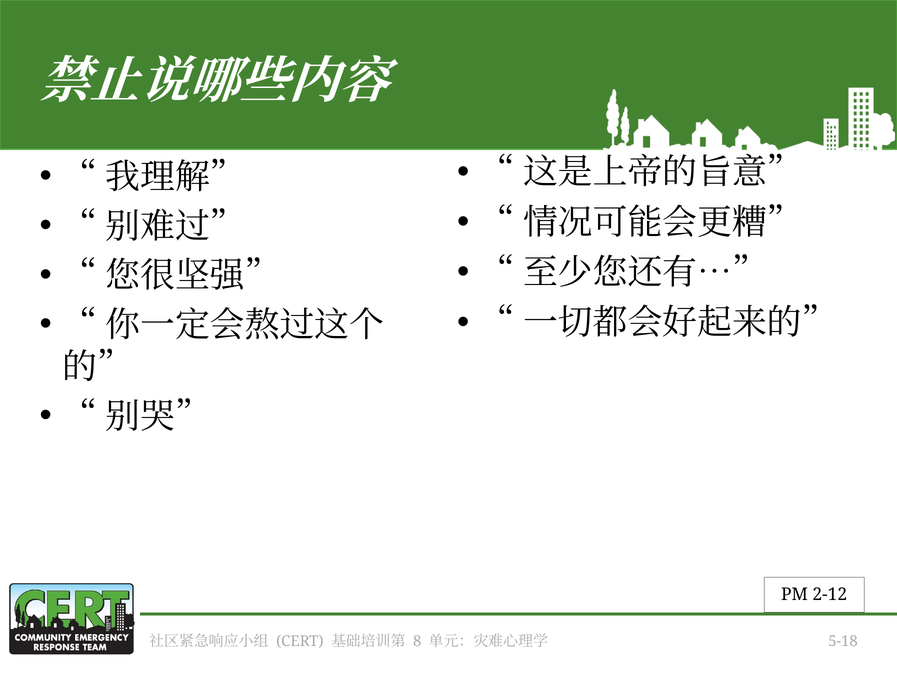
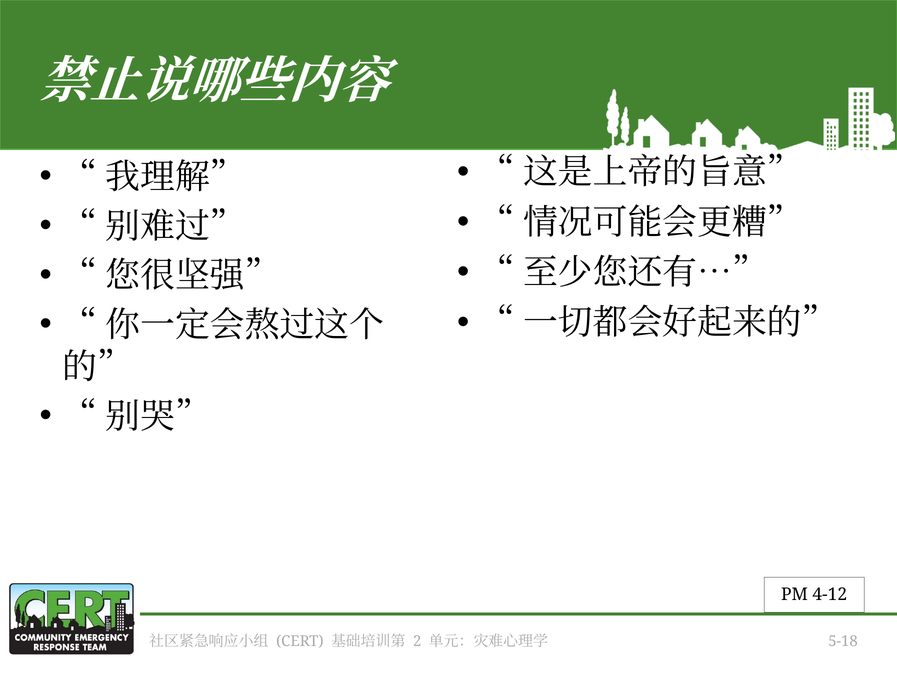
2-12: 2-12 -> 4-12 (830, 594)
8: 8 -> 2 (417, 641)
